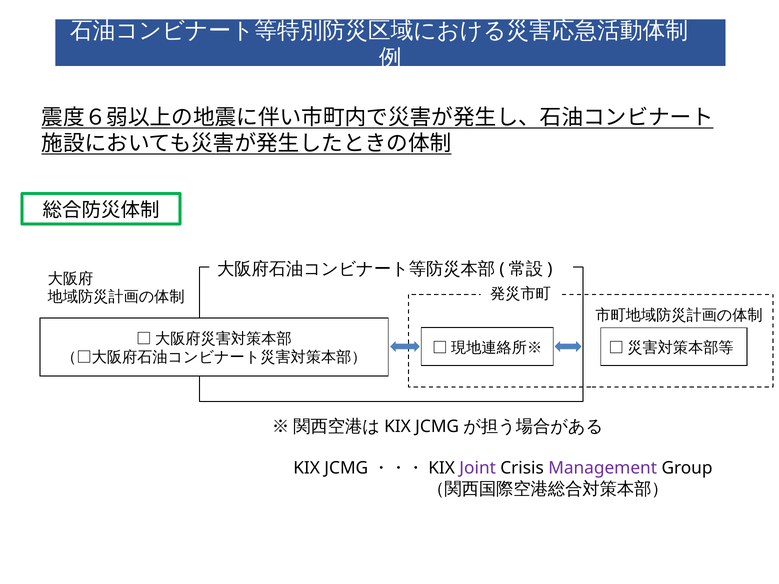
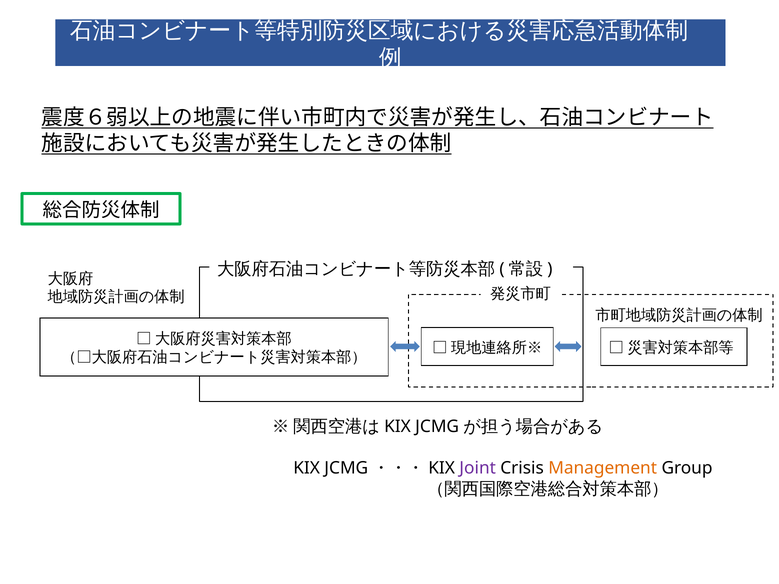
Management colour: purple -> orange (603, 468)
